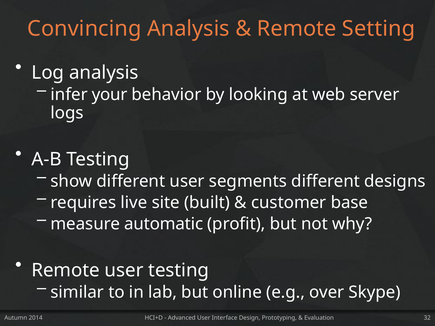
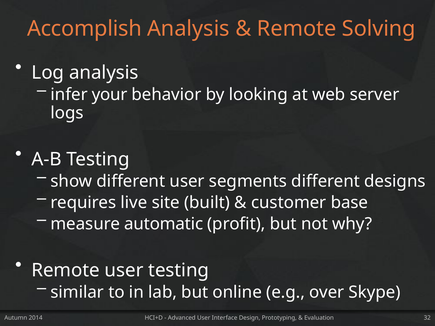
Convincing: Convincing -> Accomplish (84, 29)
Setting: Setting -> Solving (379, 29)
